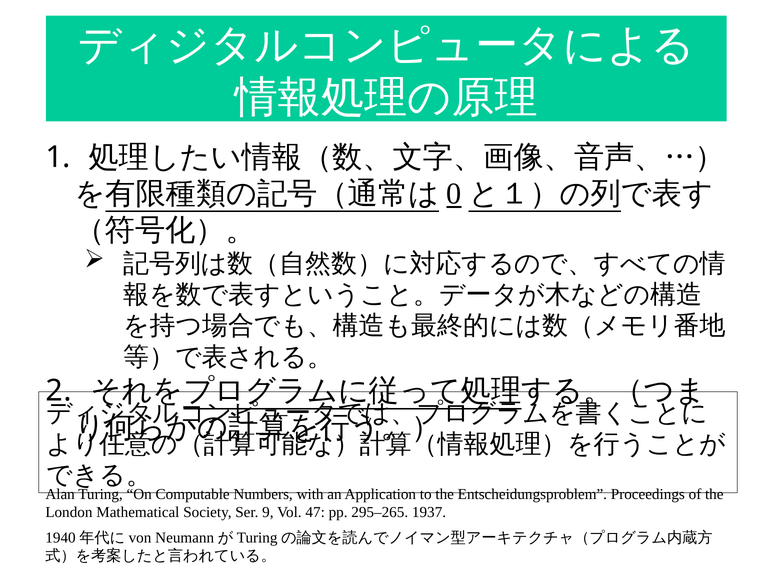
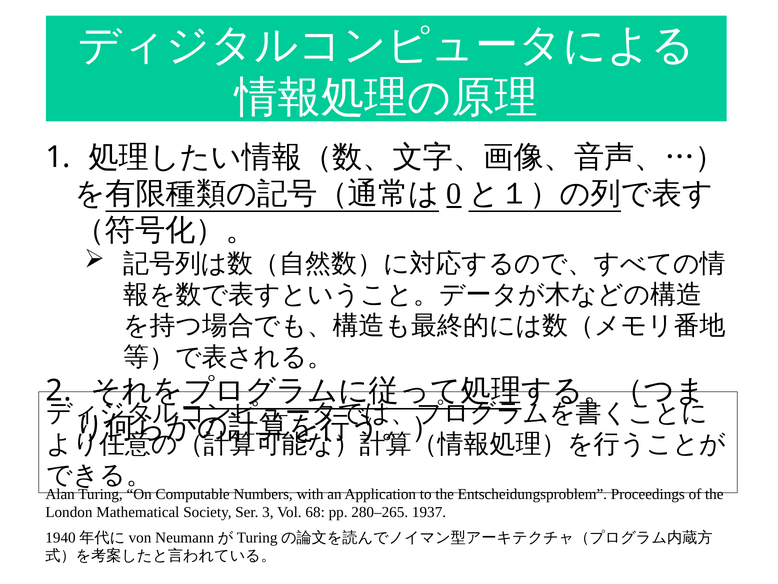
9: 9 -> 3 (268, 512)
47: 47 -> 68 (315, 512)
295–265: 295–265 -> 280–265 (380, 512)
